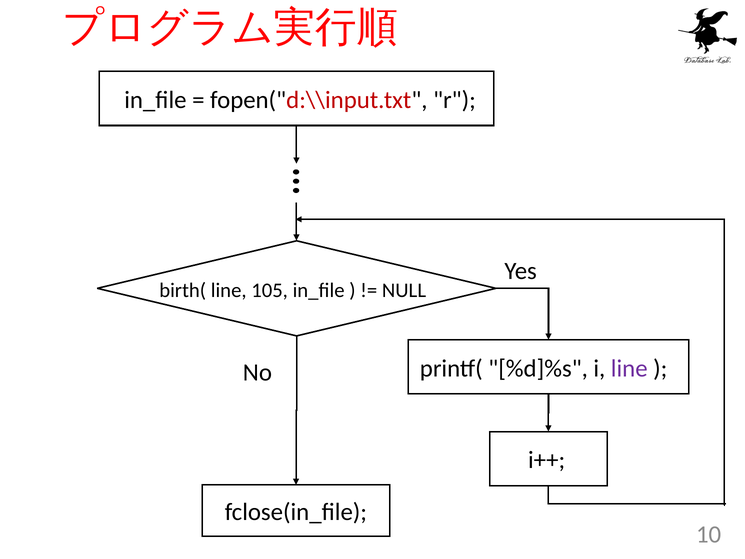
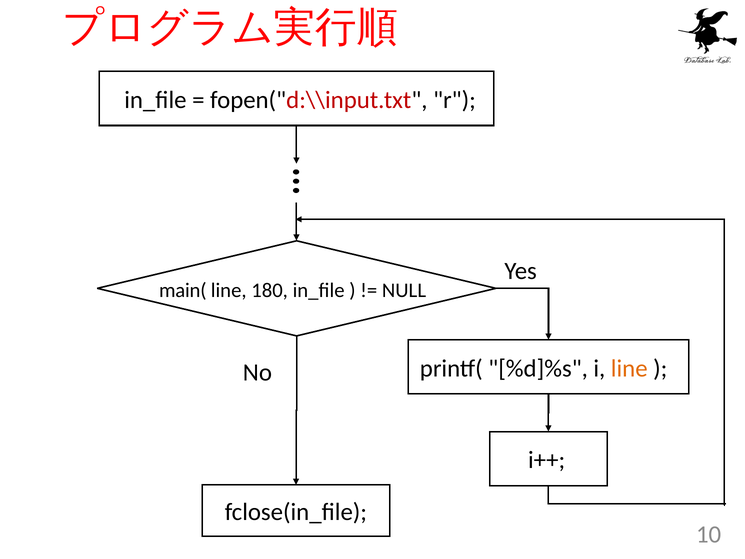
birth(: birth( -> main( (183, 290)
105: 105 -> 180 (270, 290)
line colour: purple -> orange (629, 368)
